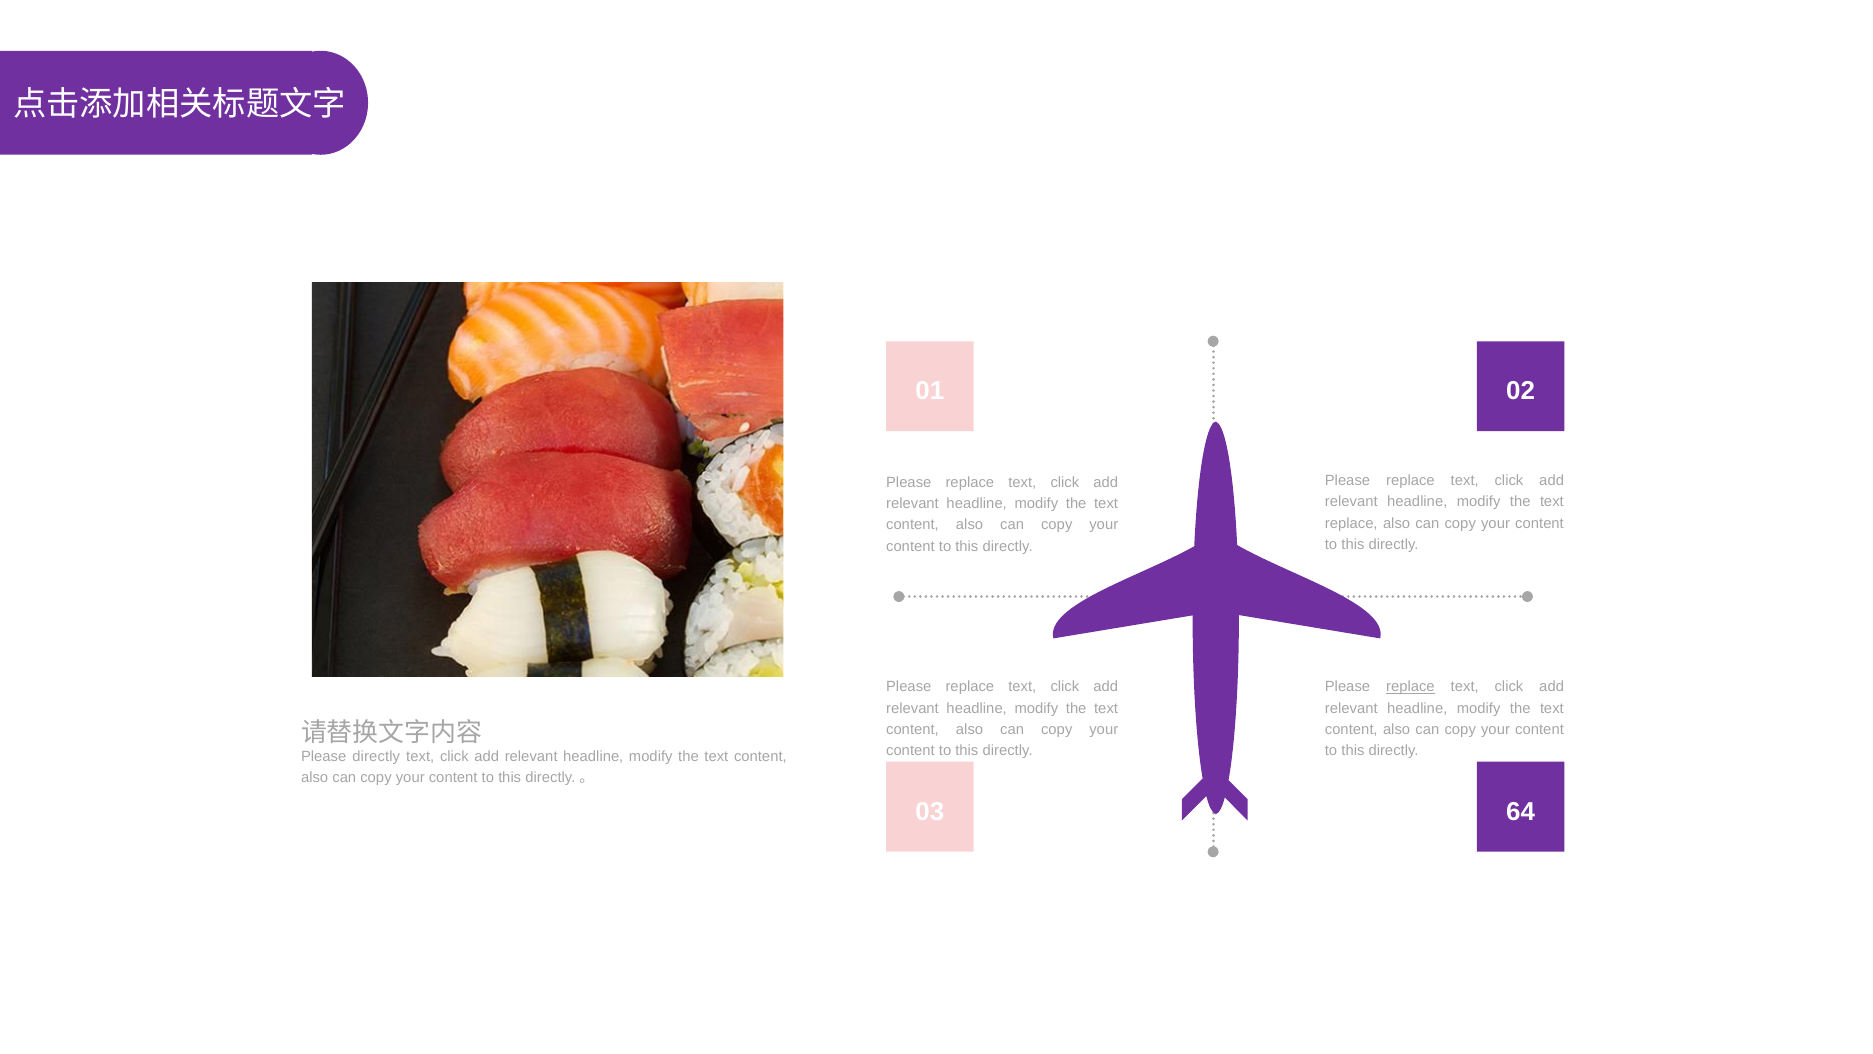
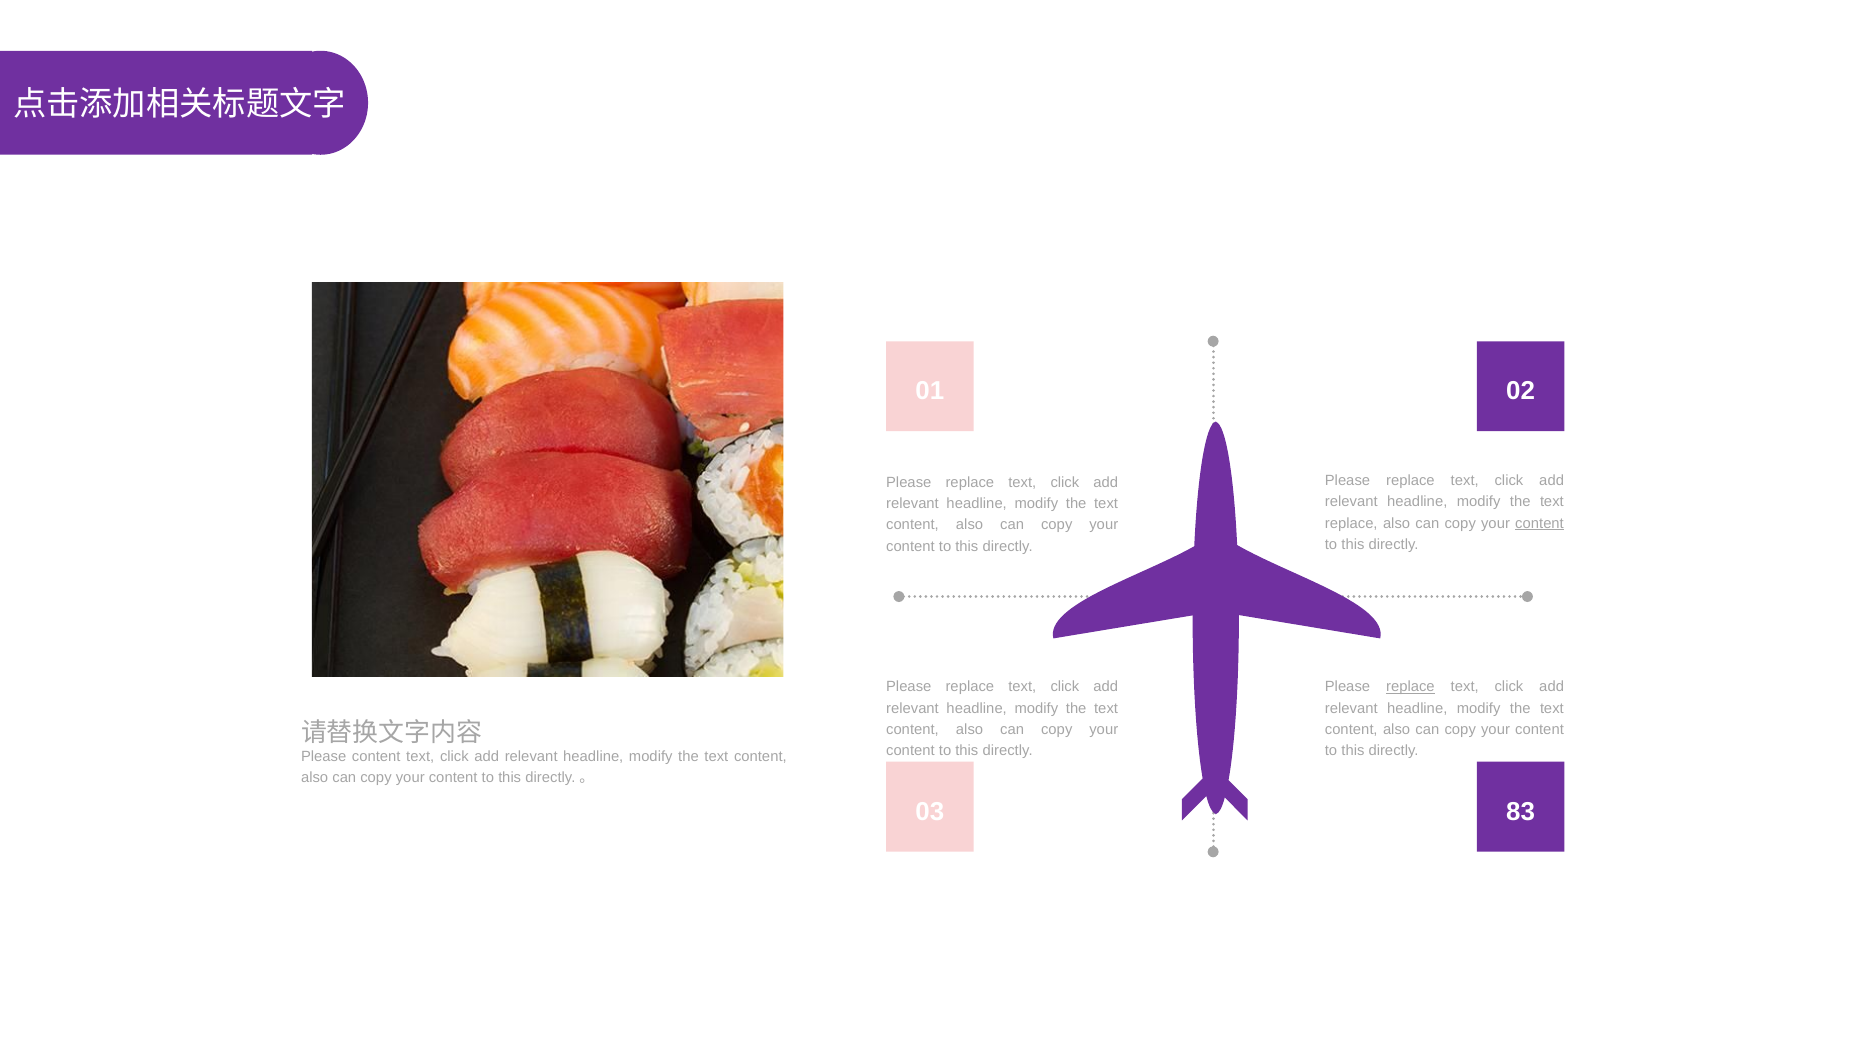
content underline: none -> present (1540, 523)
Please directly: directly -> content (376, 756)
64: 64 -> 83 (1521, 811)
